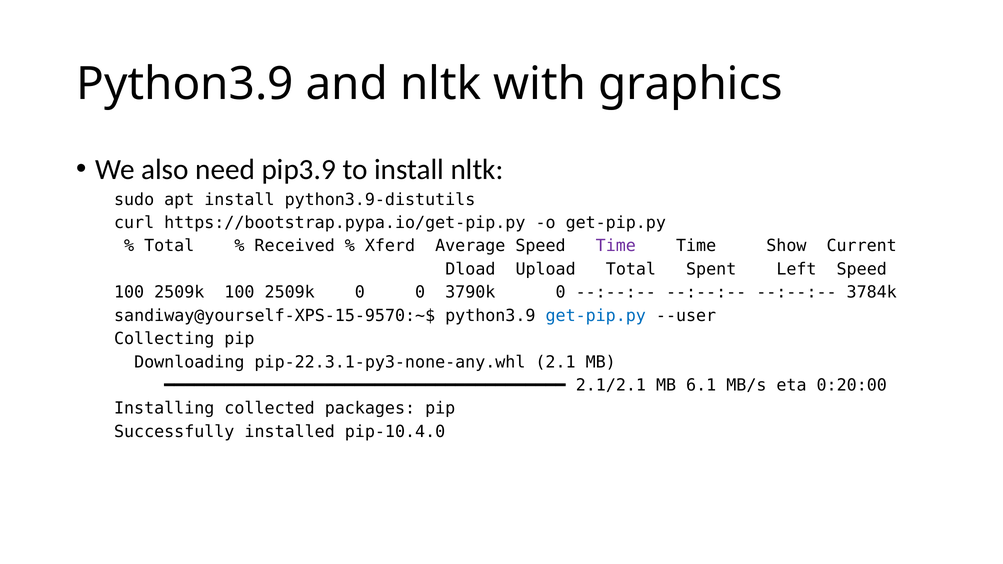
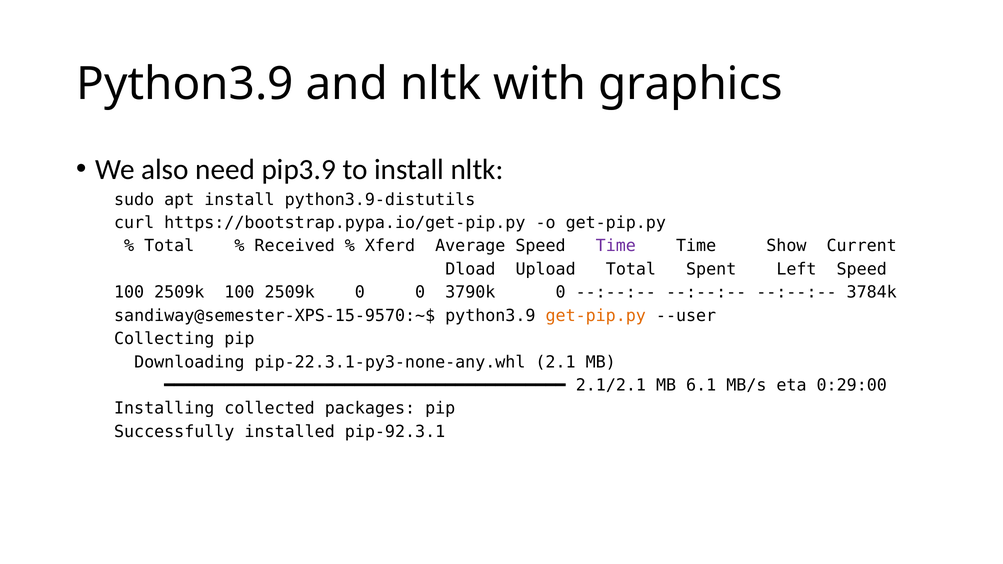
sandiway@yourself-XPS-15-9570:~$: sandiway@yourself-XPS-15-9570:~$ -> sandiway@semester-XPS-15-9570:~$ (275, 316)
get-pip.py colour: blue -> orange (596, 316)
0:20:00: 0:20:00 -> 0:29:00 (852, 385)
pip-10.4.0: pip-10.4.0 -> pip-92.3.1 (395, 432)
